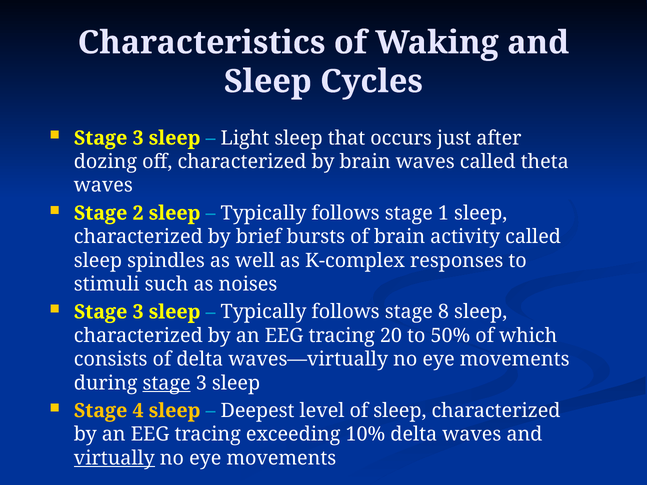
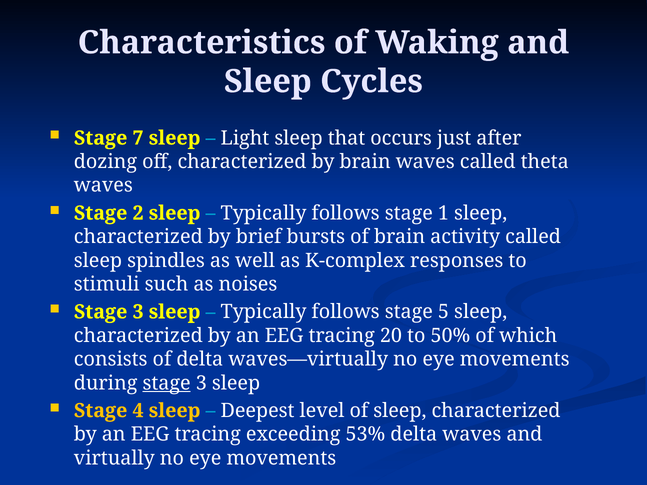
3: 3 -> 7 (138, 138)
8: 8 -> 5 (443, 312)
10%: 10% -> 53% (365, 435)
virtually underline: present -> none (114, 458)
